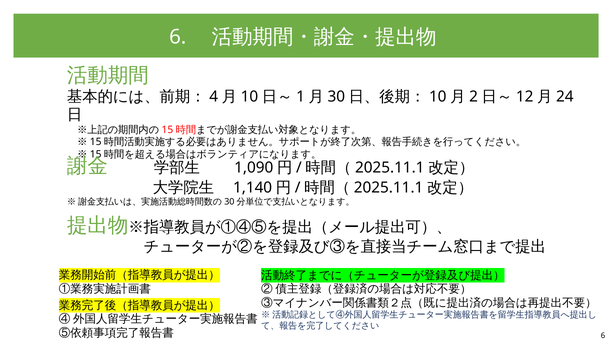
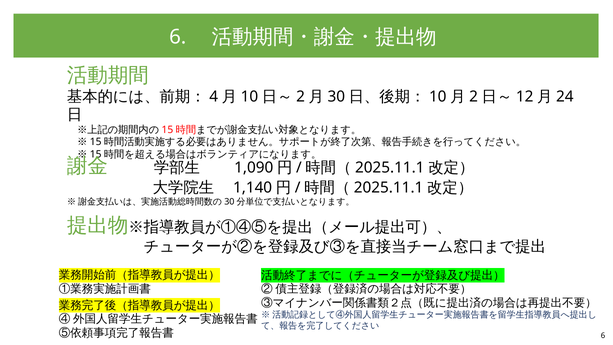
1: 1 -> 2 (301, 96)
